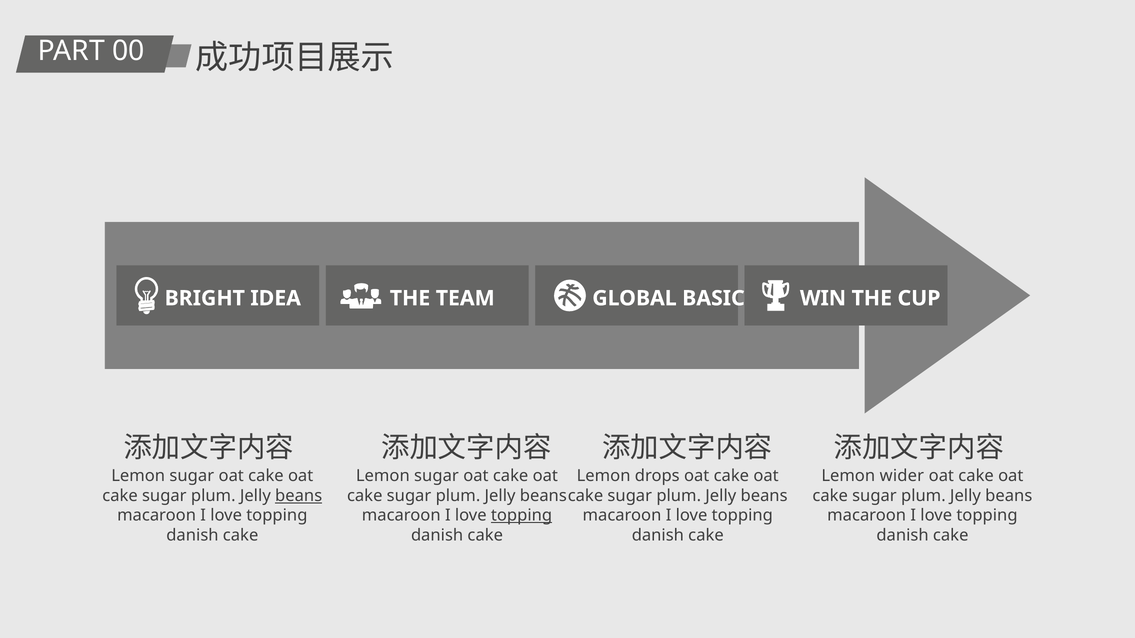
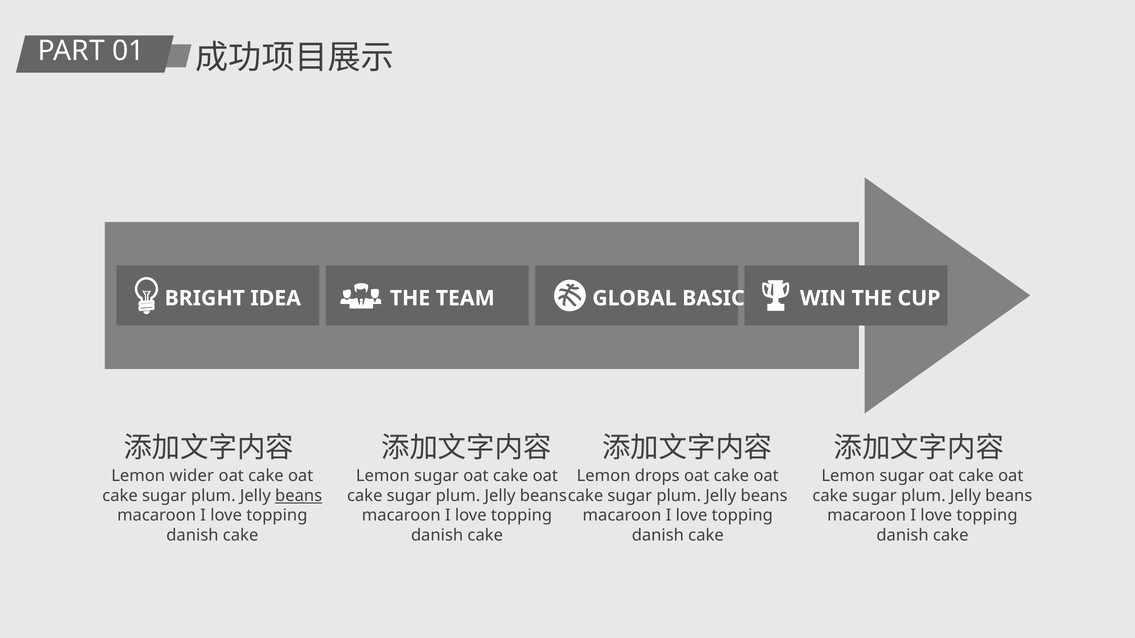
00: 00 -> 01 (128, 51)
sugar: sugar -> wider (192, 476)
wider: wider -> sugar (902, 476)
topping underline: present -> none (522, 516)
